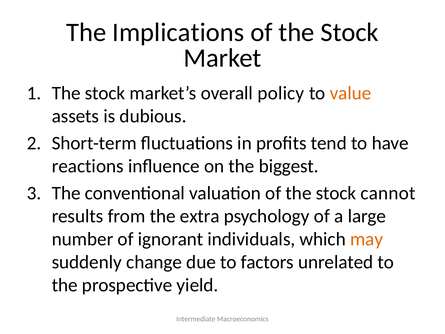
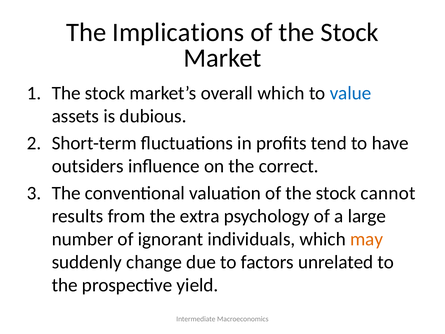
overall policy: policy -> which (281, 93)
value colour: orange -> blue (350, 93)
reactions: reactions -> outsiders (88, 166)
biggest: biggest -> correct (289, 166)
